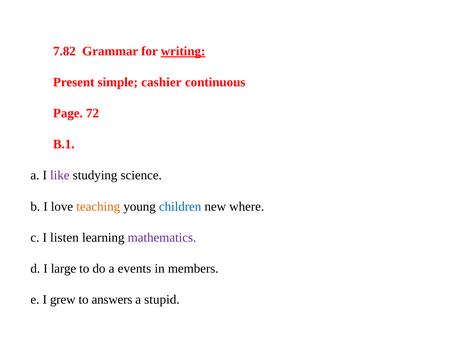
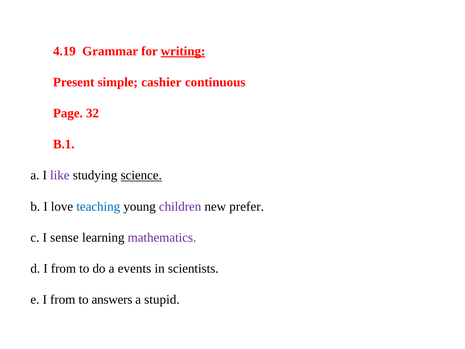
7.82: 7.82 -> 4.19 (64, 51)
72: 72 -> 32 (92, 113)
science underline: none -> present (141, 175)
teaching colour: orange -> blue (98, 206)
children colour: blue -> purple (180, 206)
where: where -> prefer (247, 206)
listen: listen -> sense (64, 237)
d I large: large -> from (63, 268)
members: members -> scientists (193, 268)
e I grew: grew -> from (63, 299)
